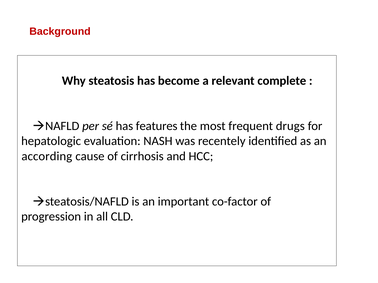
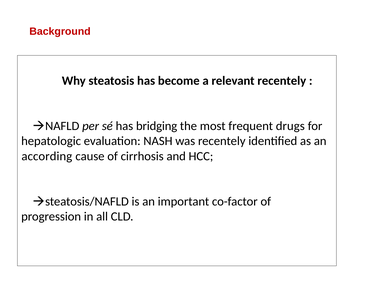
relevant complete: complete -> recentely (282, 81)
features: features -> bridging (157, 126)
